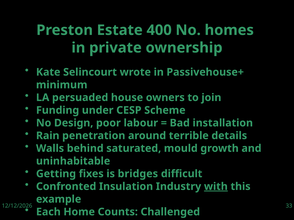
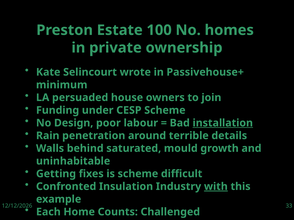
400: 400 -> 100 (159, 30)
installation underline: none -> present (223, 123)
is bridges: bridges -> scheme (138, 174)
